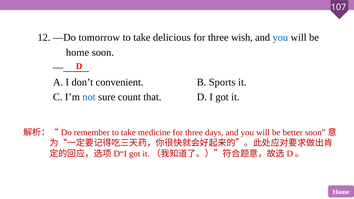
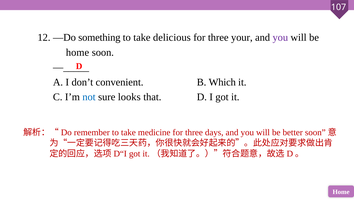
tomorrow: tomorrow -> something (99, 38)
wish: wish -> your (242, 38)
you colour: blue -> purple (280, 38)
Sports: Sports -> Which (222, 82)
count: count -> looks (129, 97)
